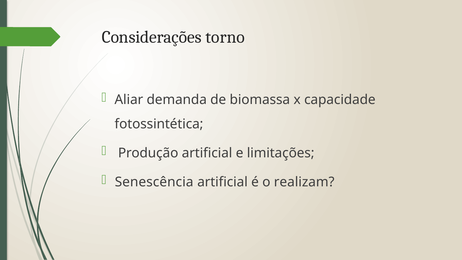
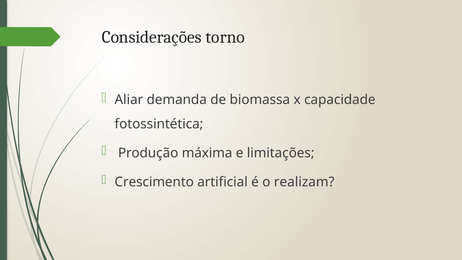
Produção artificial: artificial -> máxima (207, 153)
Senescência: Senescência -> Crescimento (154, 182)
